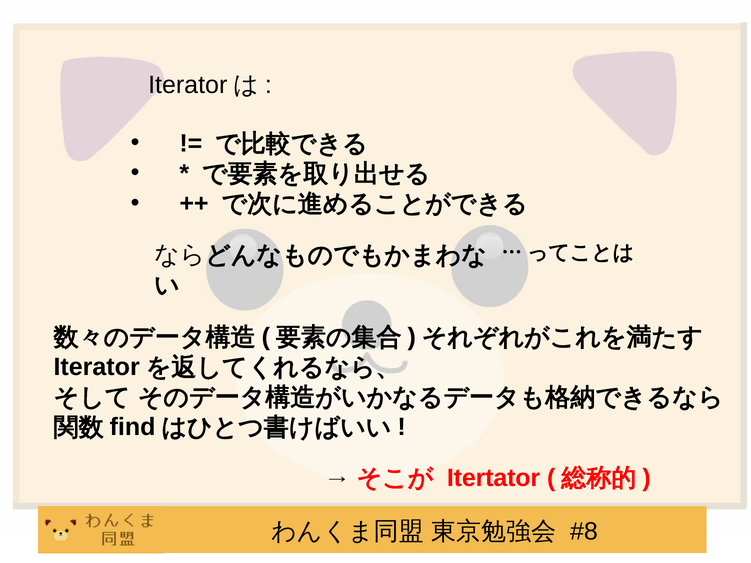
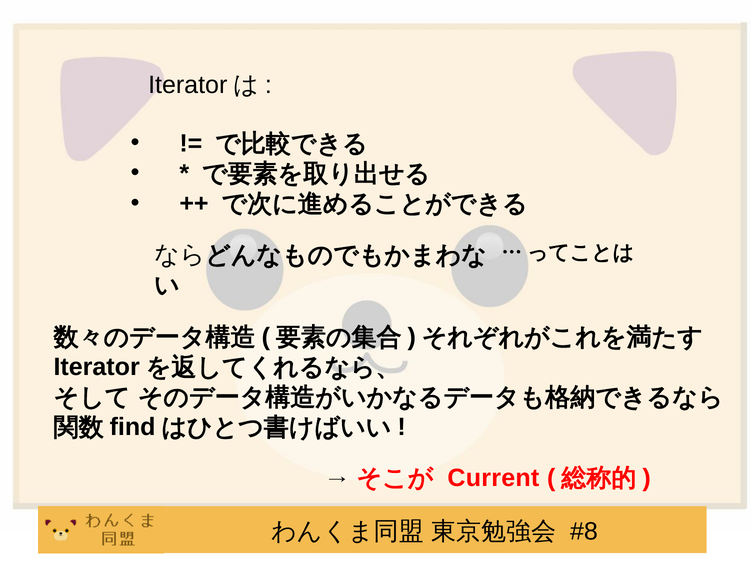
Itertator: Itertator -> Current (493, 478)
